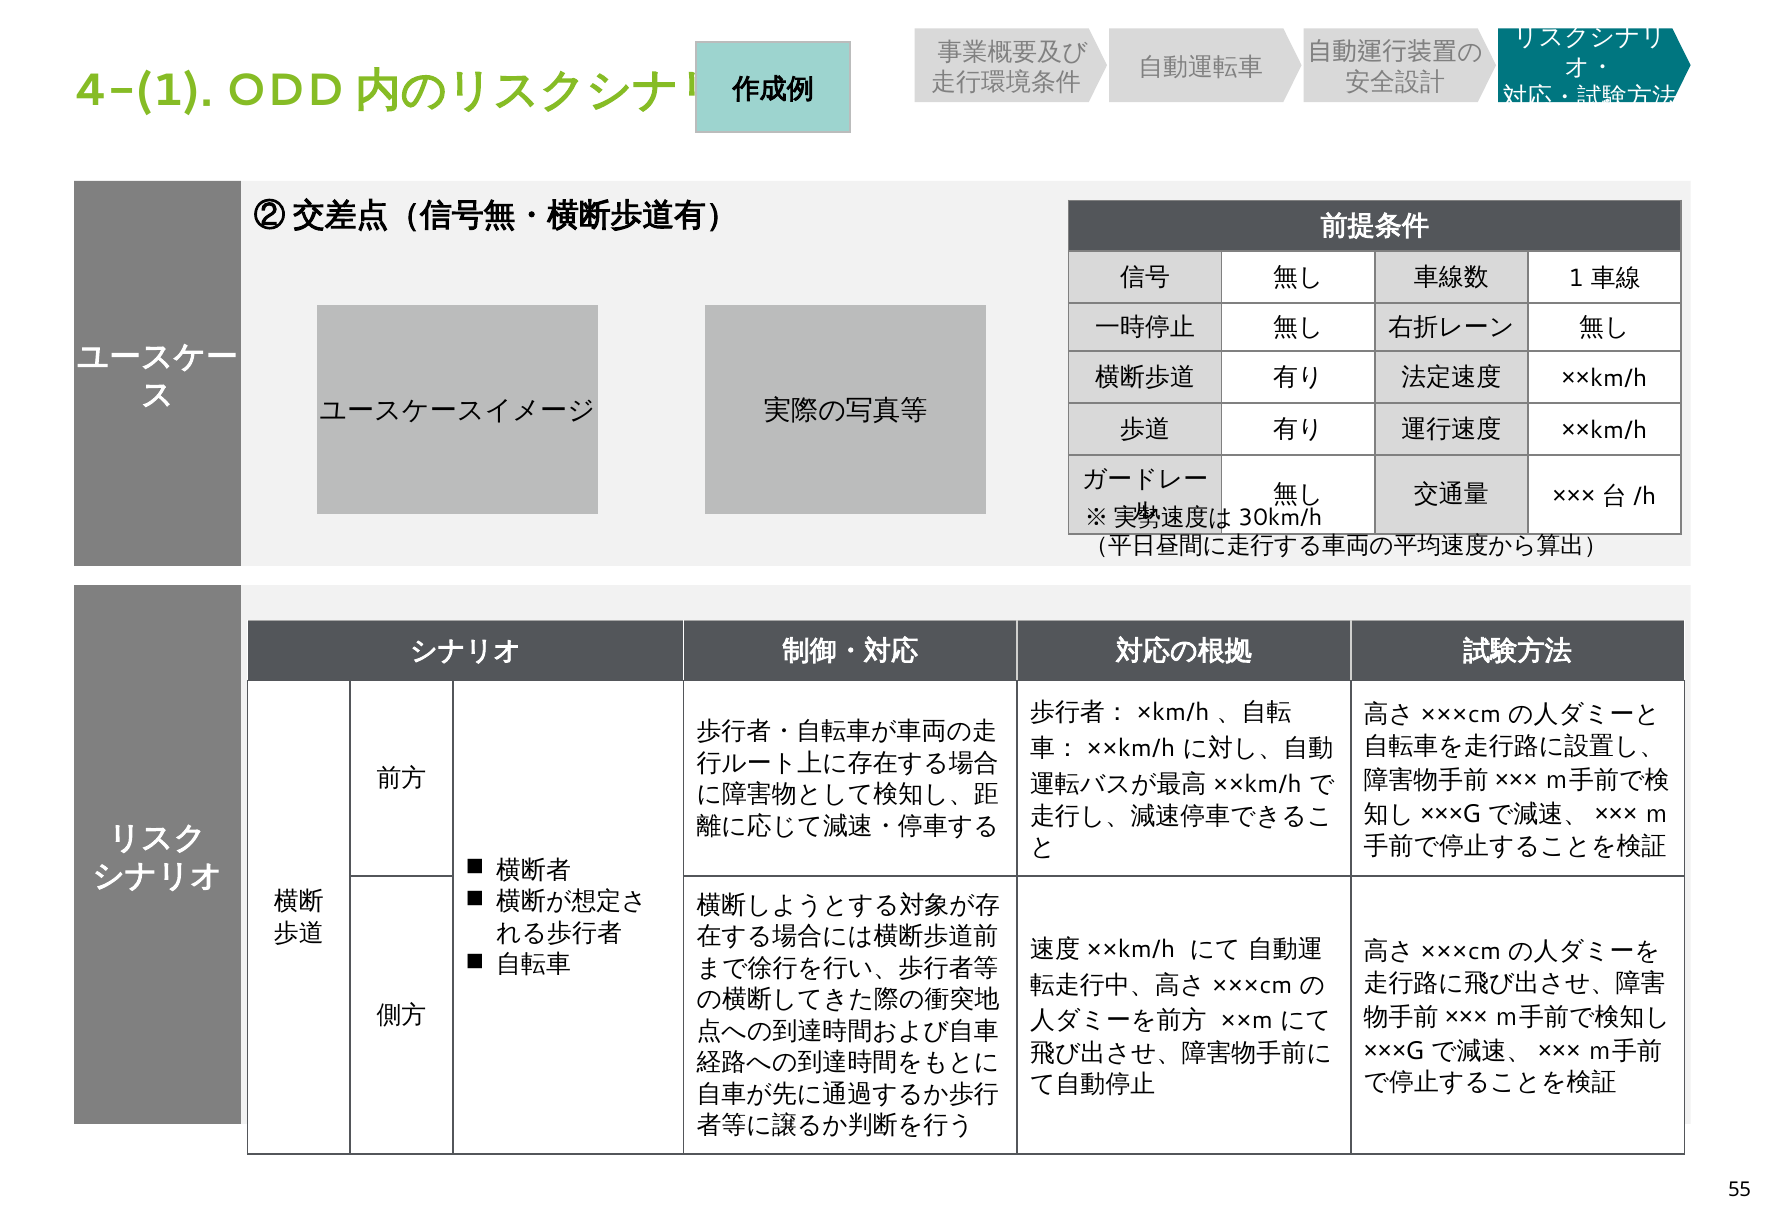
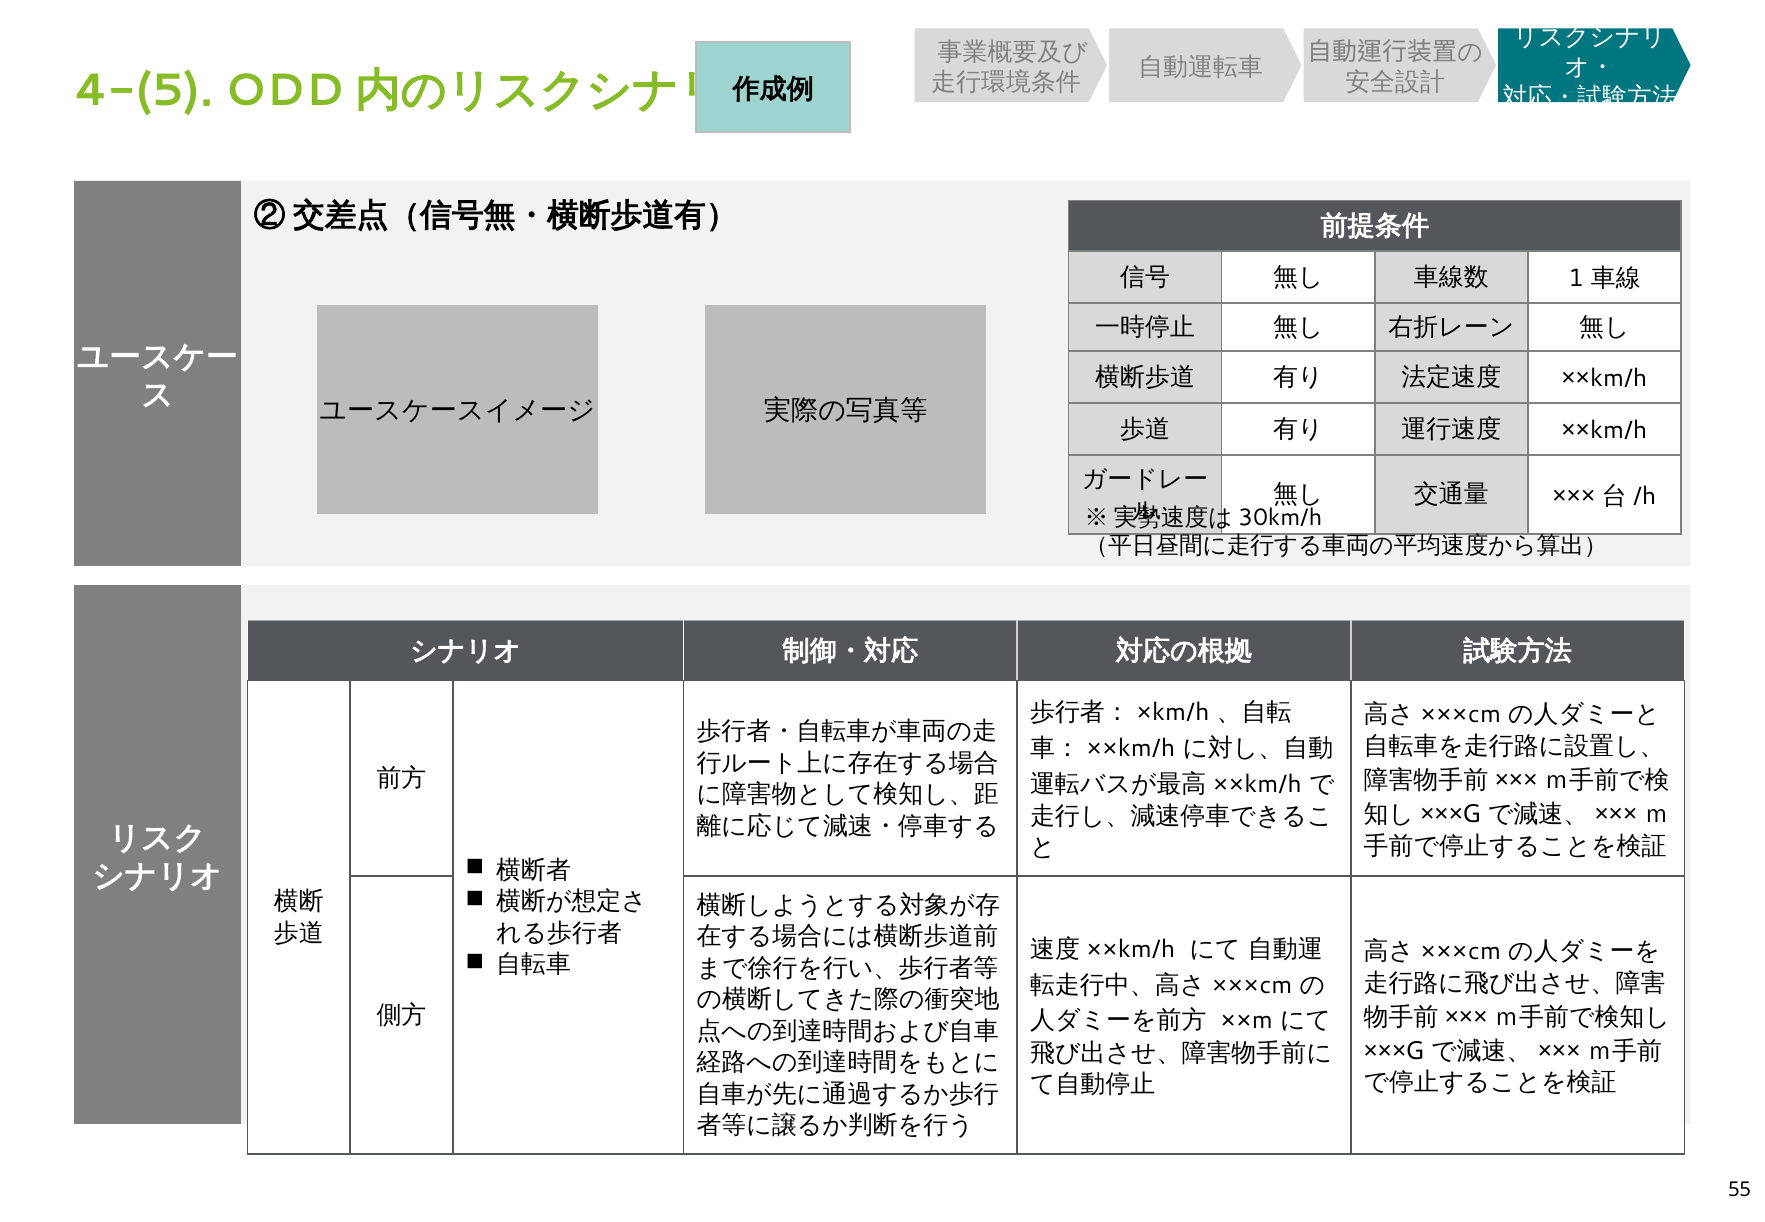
4-(1: 4-(1 -> 4-(5 (144, 90)
